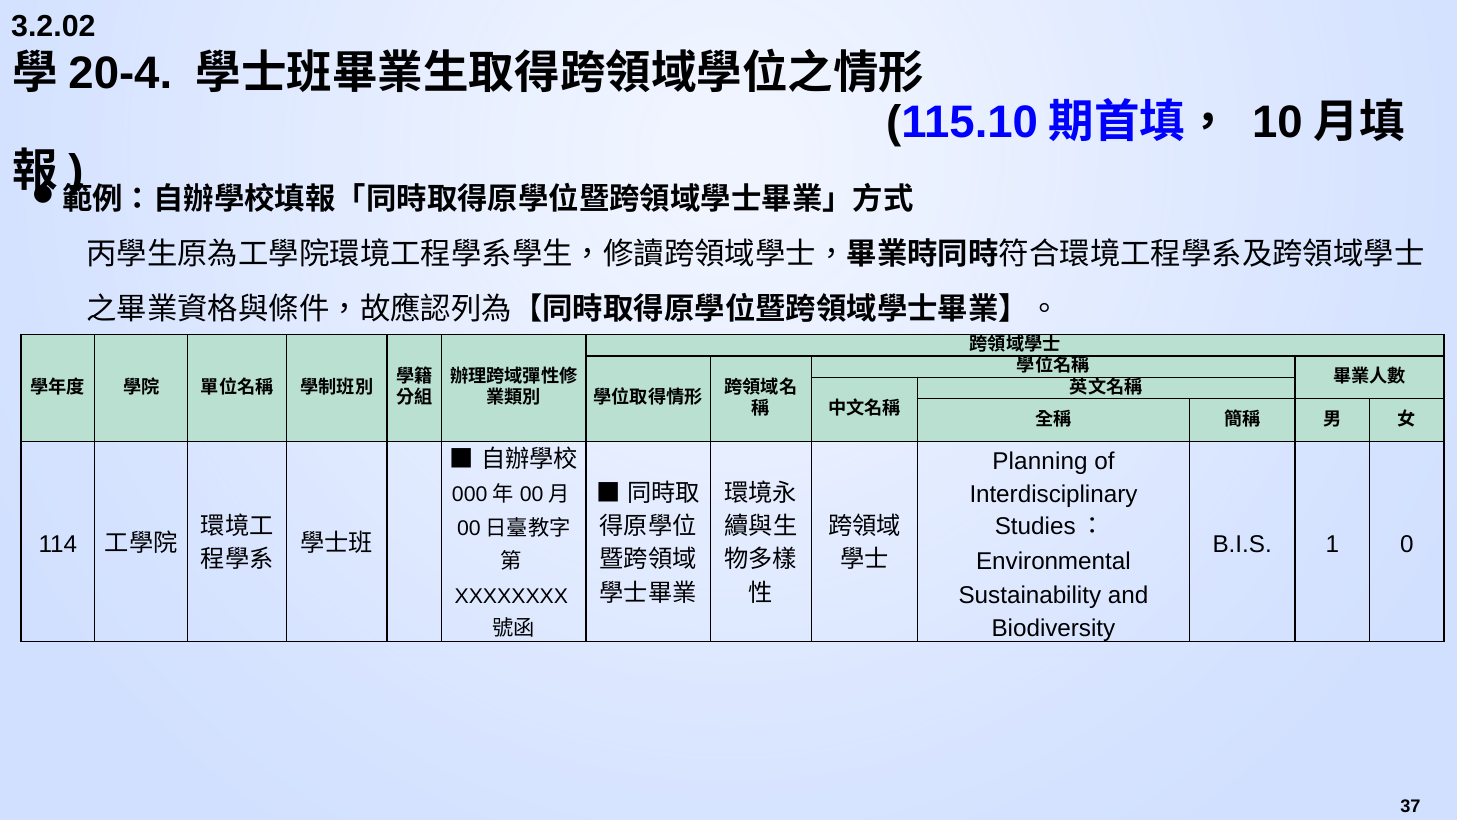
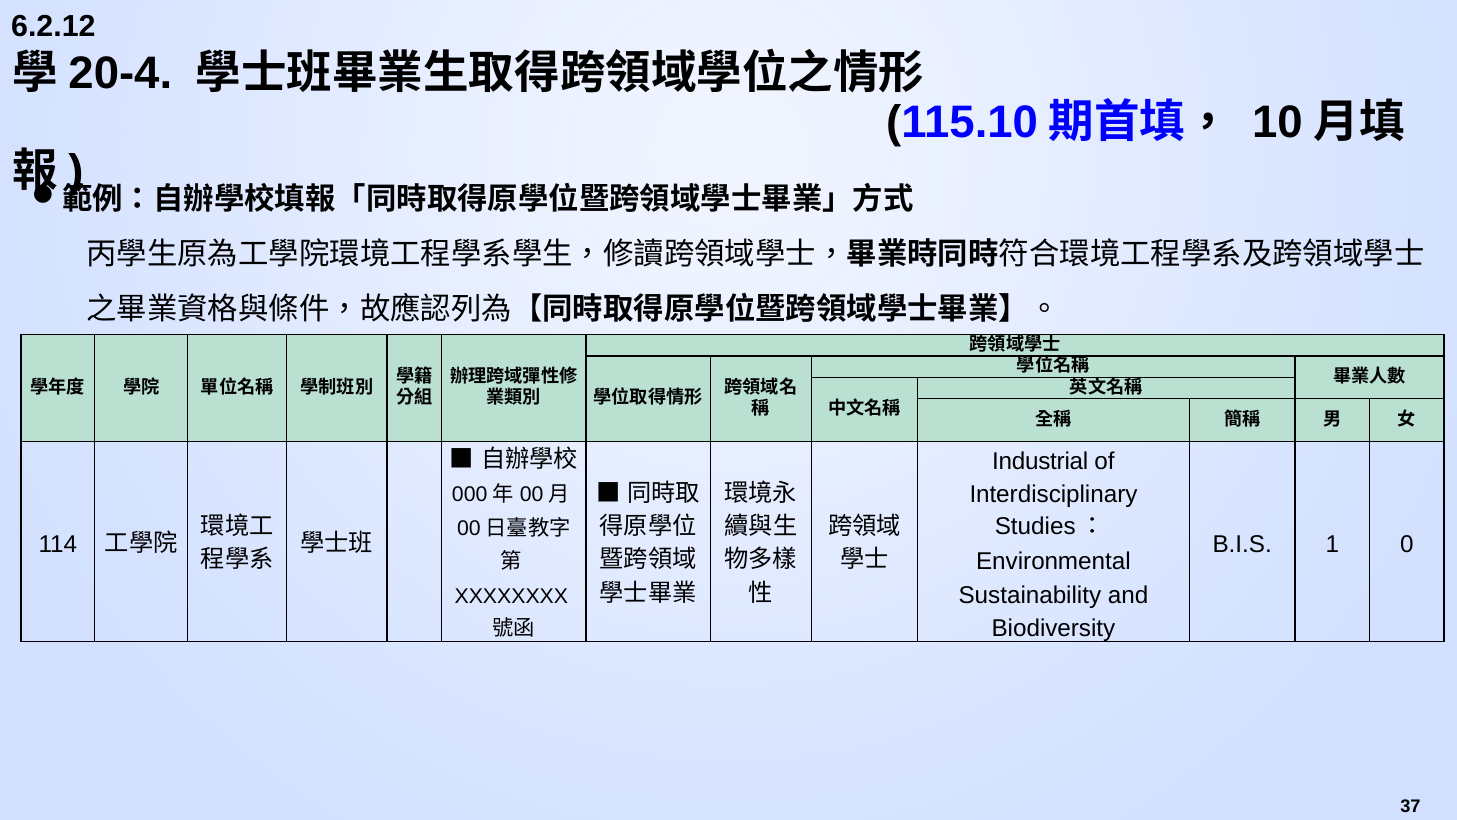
3.2.02: 3.2.02 -> 6.2.12 (53, 27)
Planning: Planning -> Industrial (1040, 461)
